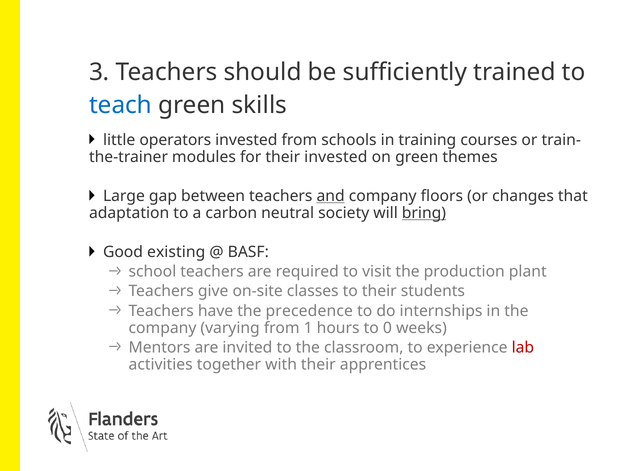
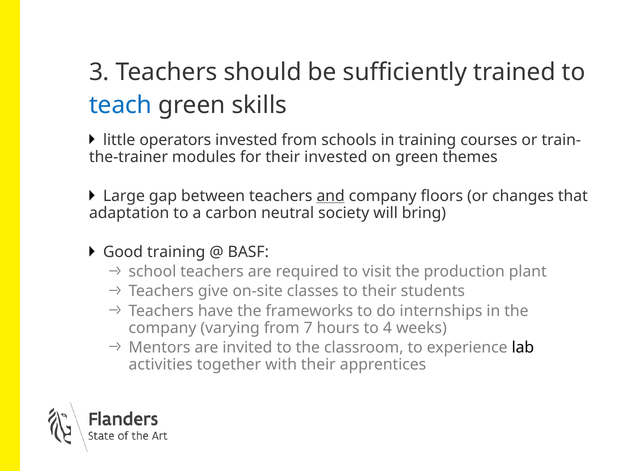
bring underline: present -> none (424, 213)
Good existing: existing -> training (176, 252)
precedence: precedence -> frameworks (309, 311)
1: 1 -> 7 (308, 328)
0: 0 -> 4 (387, 328)
lab colour: red -> black (523, 347)
